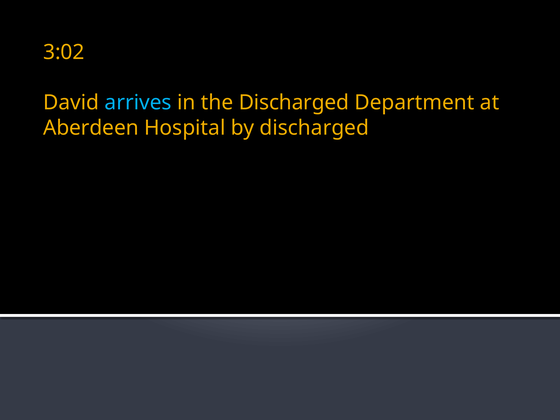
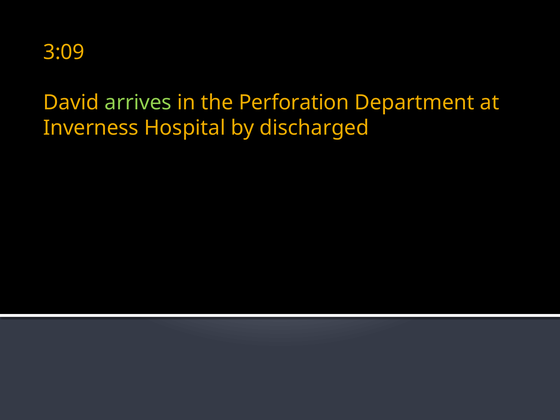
3:02: 3:02 -> 3:09 (64, 52)
arrives colour: light blue -> light green (138, 103)
the Discharged: Discharged -> Perforation (294, 103)
Aberdeen: Aberdeen -> Inverness (91, 128)
